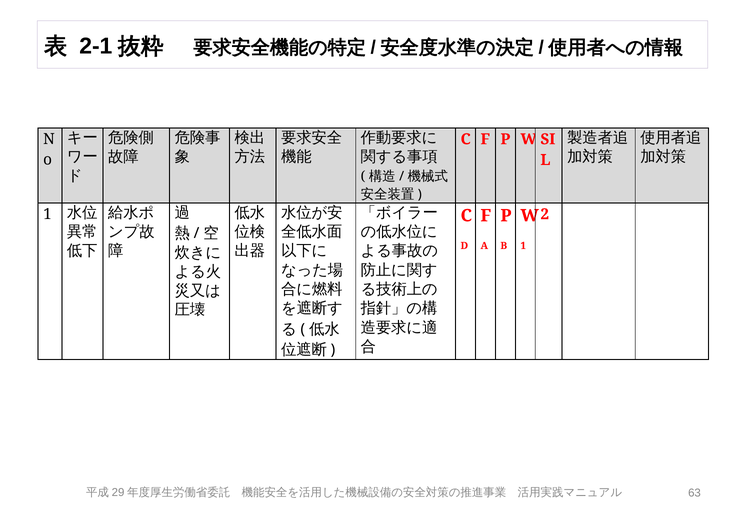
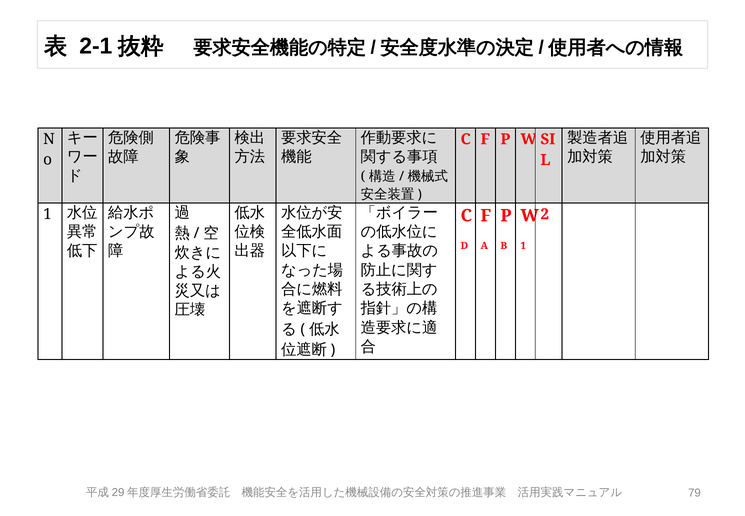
63: 63 -> 79 (694, 493)
